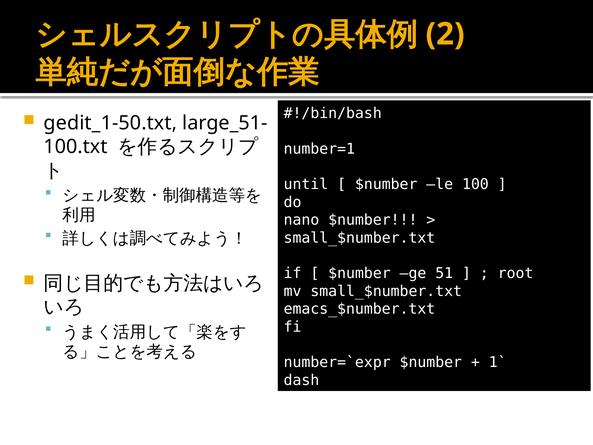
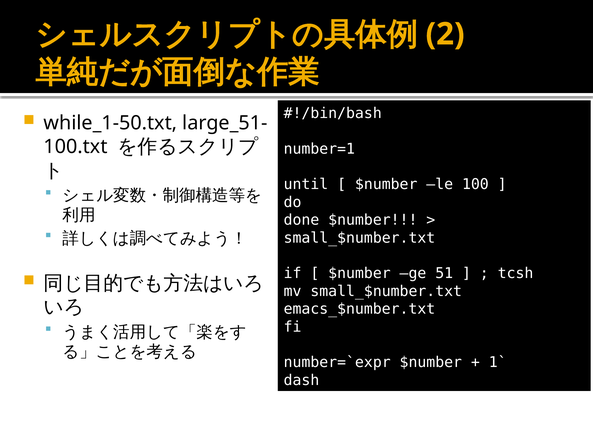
gedit_1-50.txt: gedit_1-50.txt -> while_1-50.txt (110, 123)
nano: nano -> done (301, 220)
root: root -> tcsh (516, 273)
